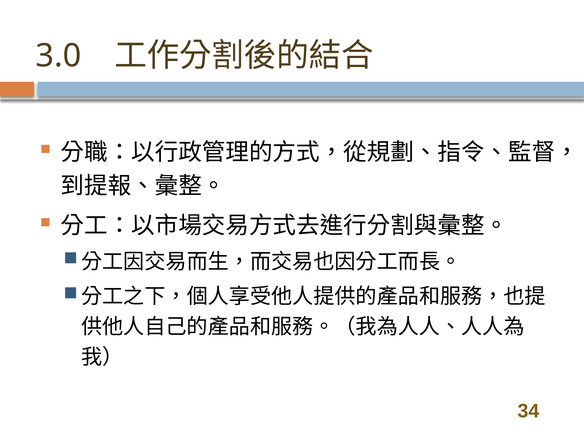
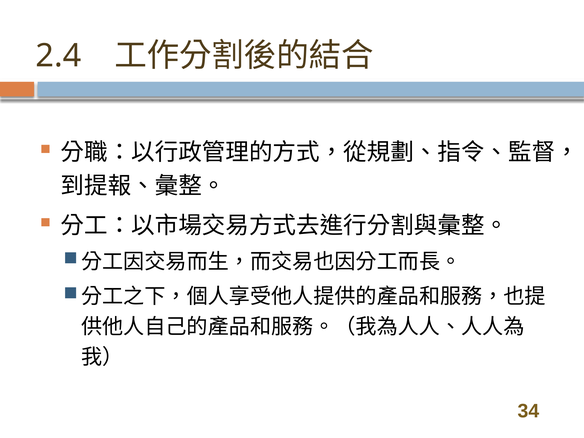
3.0: 3.0 -> 2.4 (58, 56)
